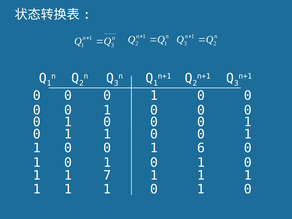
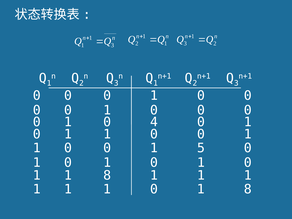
0: 0 -> 4 (154, 122)
6: 6 -> 5 (201, 148)
1 1 7: 7 -> 8 (107, 175)
0: 0 -> 8 (248, 189)
